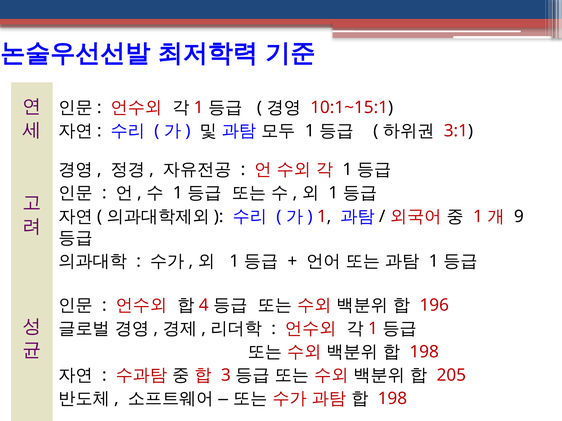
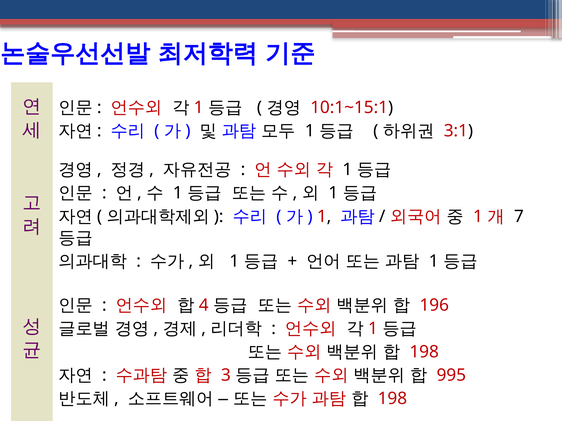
9: 9 -> 7 (519, 217)
205: 205 -> 995 (451, 376)
